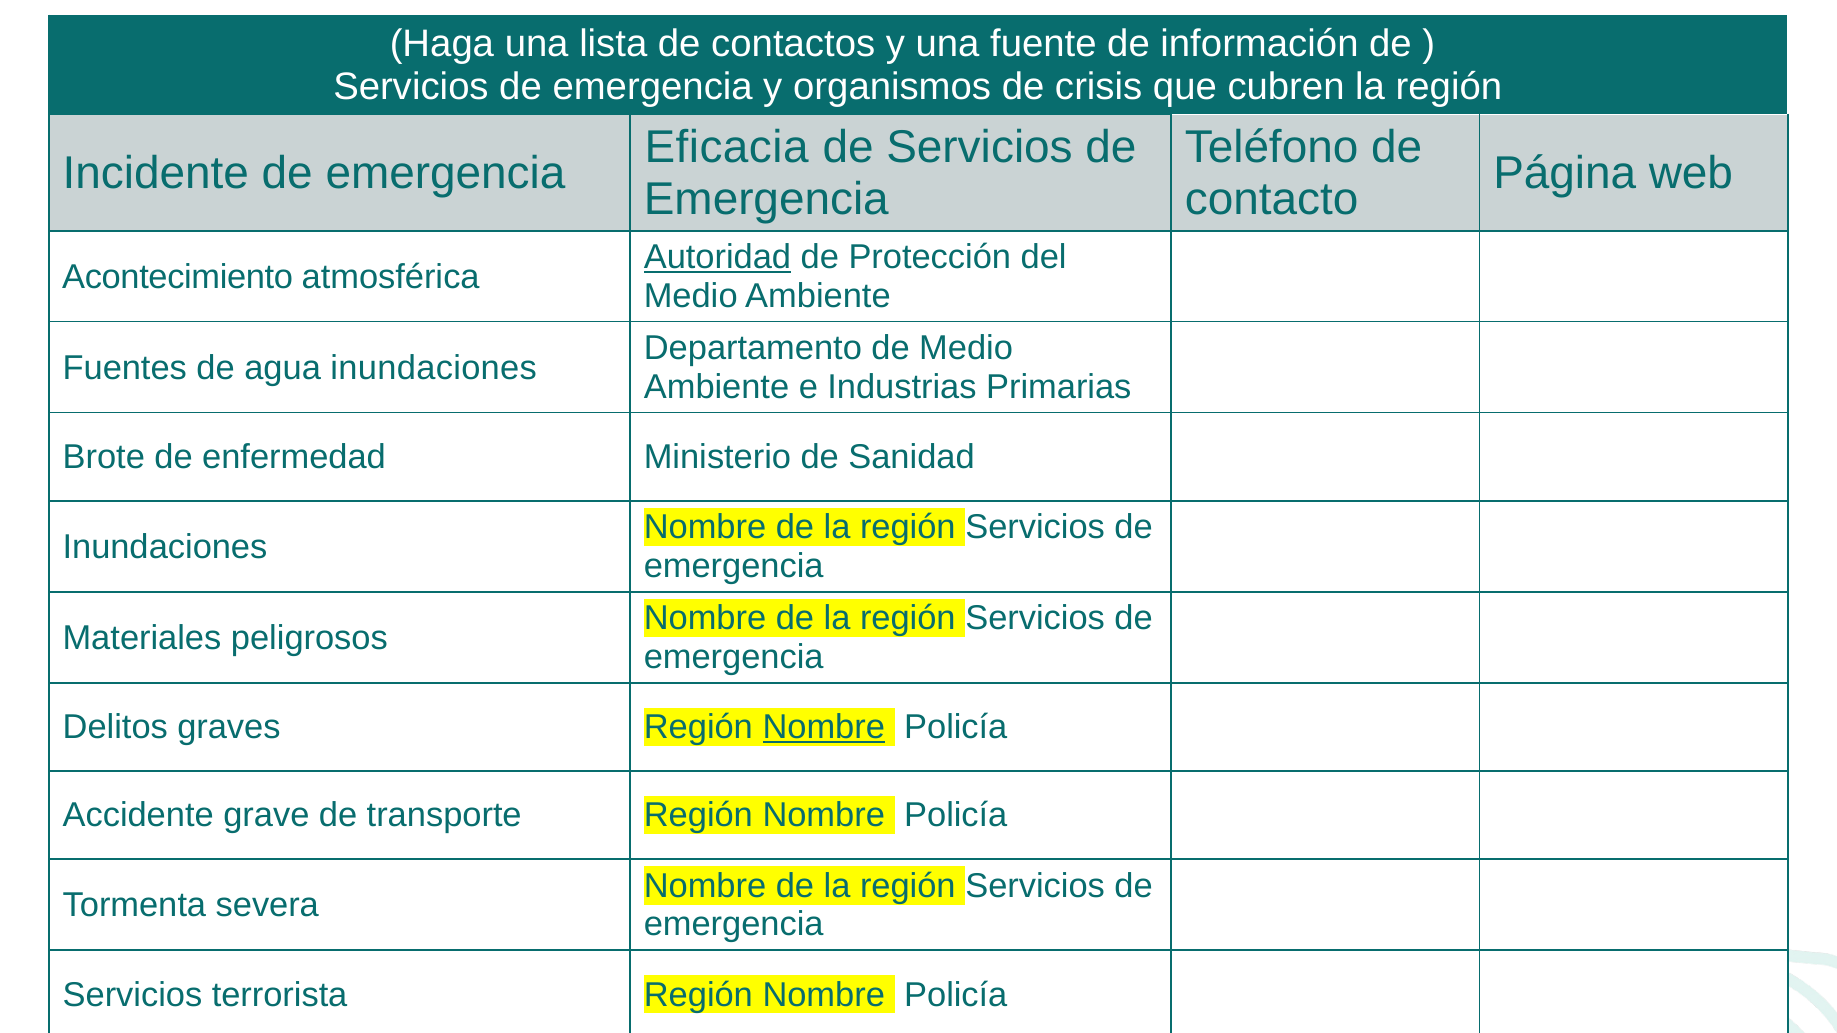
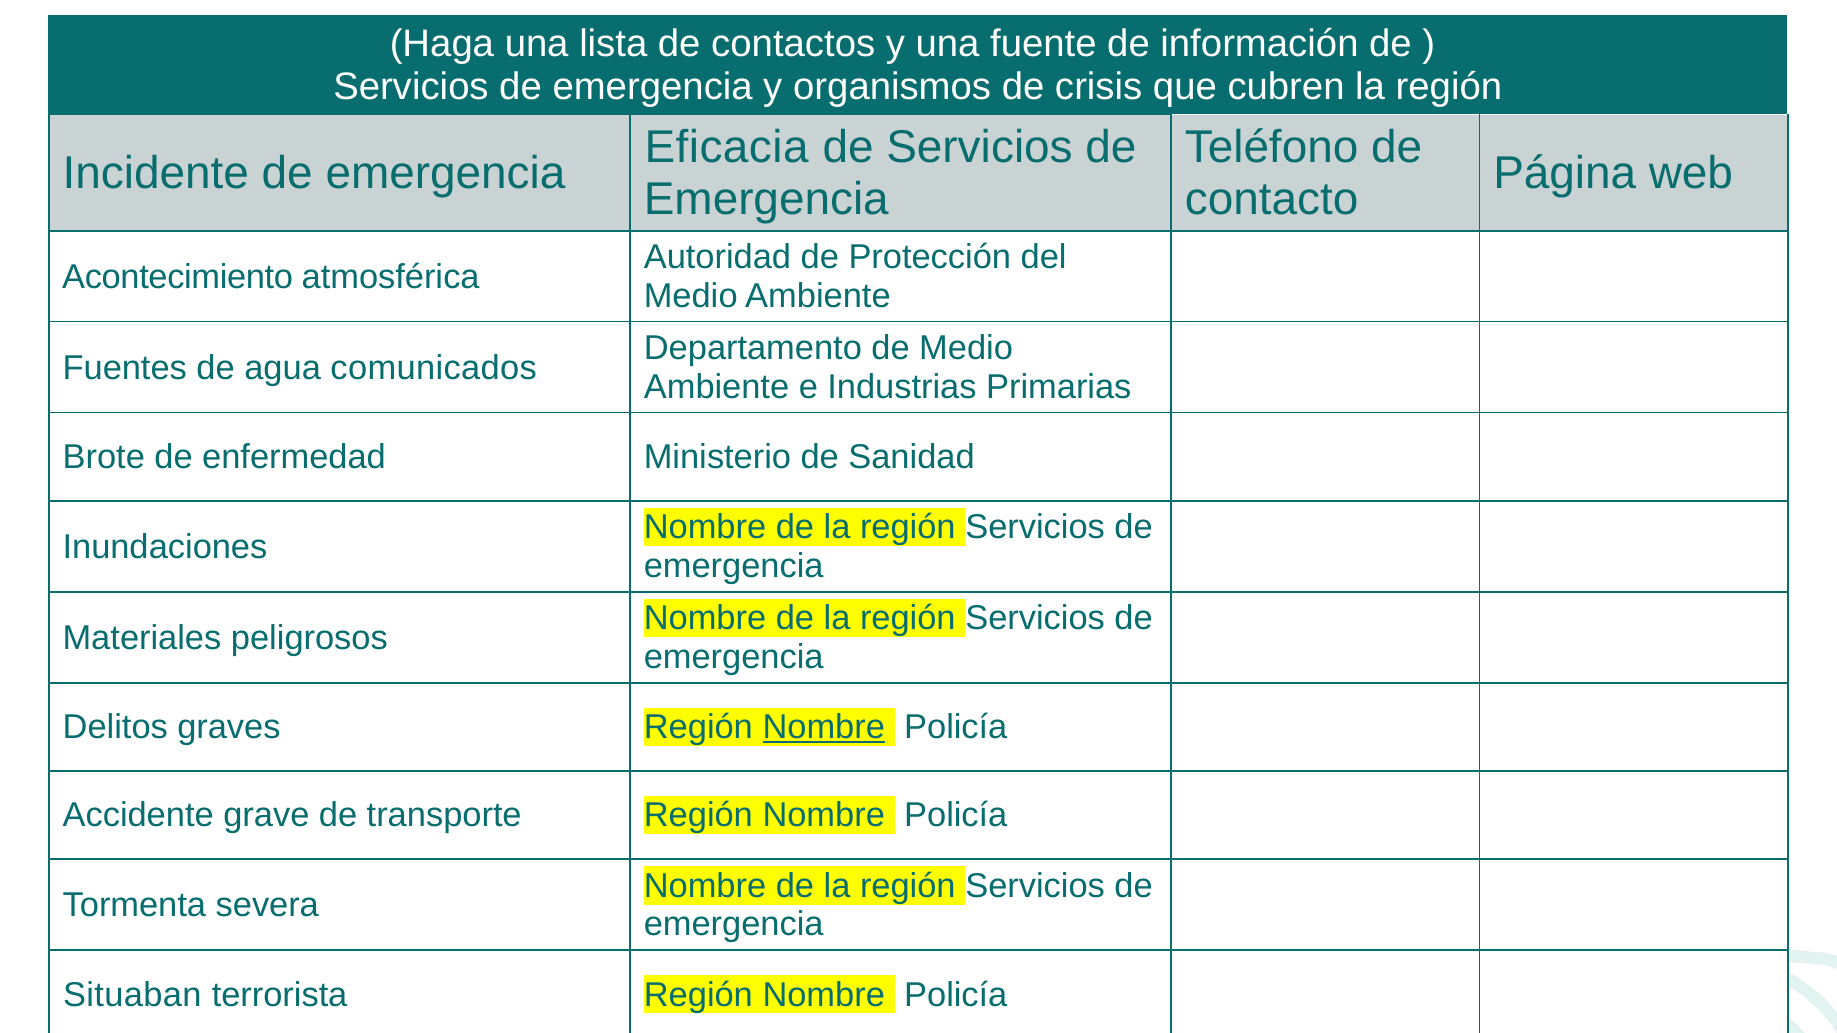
Autoridad underline: present -> none (718, 258)
agua inundaciones: inundaciones -> comunicados (434, 368)
Servicios: Servicios -> Situaban (132, 995)
